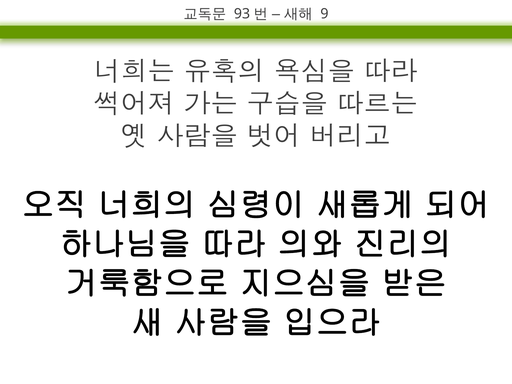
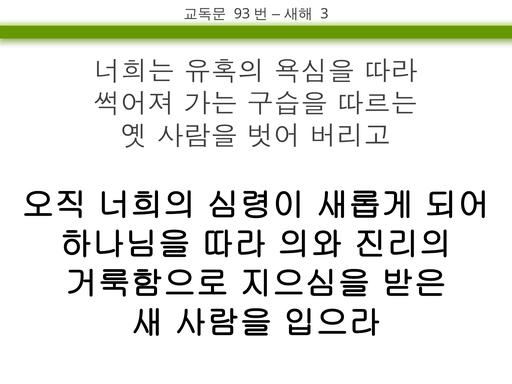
9: 9 -> 3 (324, 14)
